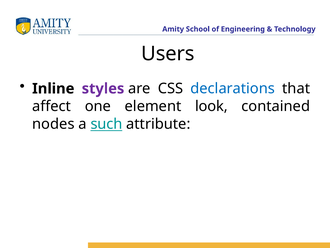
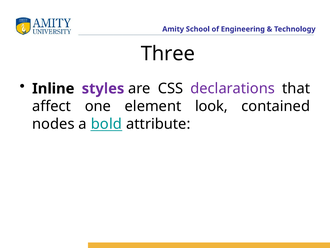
Users: Users -> Three (168, 54)
declarations colour: blue -> purple (233, 88)
such: such -> bold (106, 124)
